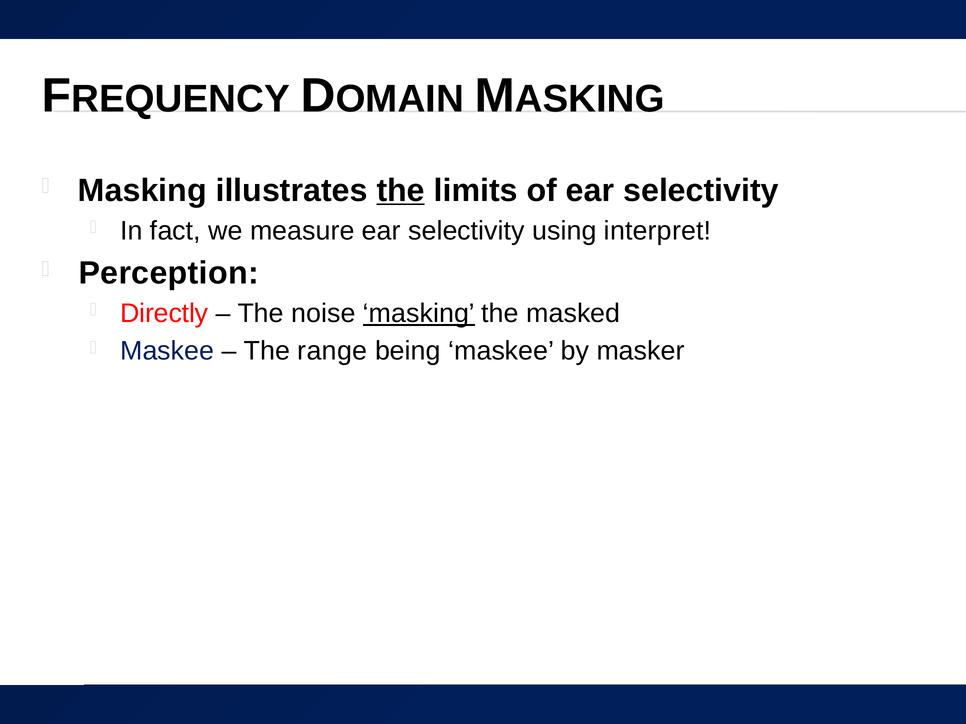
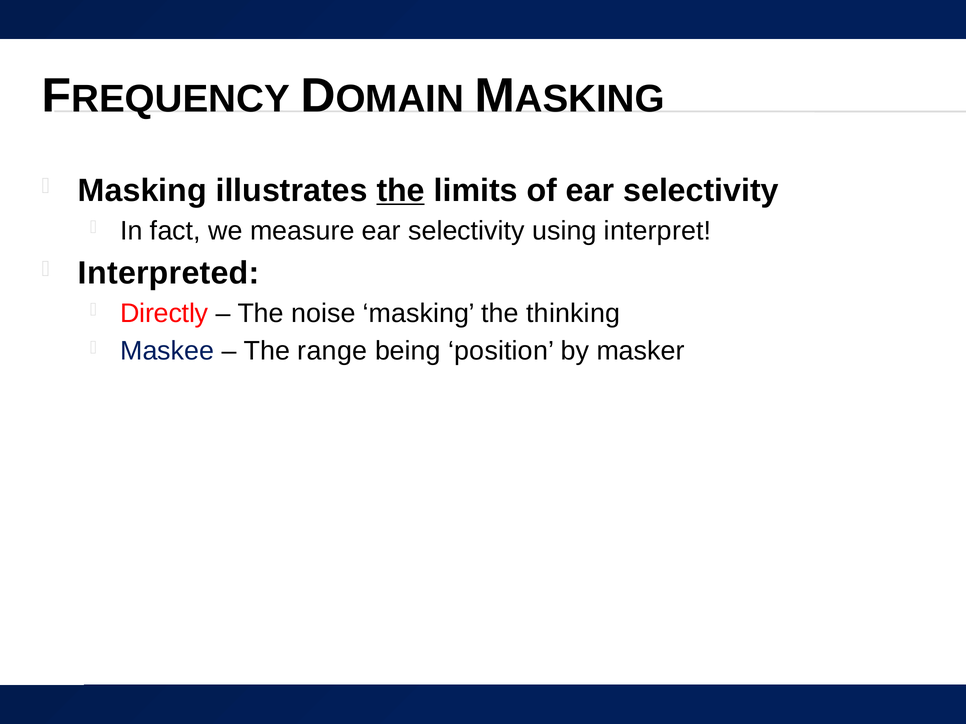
Perception: Perception -> Interpreted (169, 273)
masking underline: present -> none (419, 314)
masked: masked -> thinking (573, 314)
being maskee: maskee -> position (501, 351)
